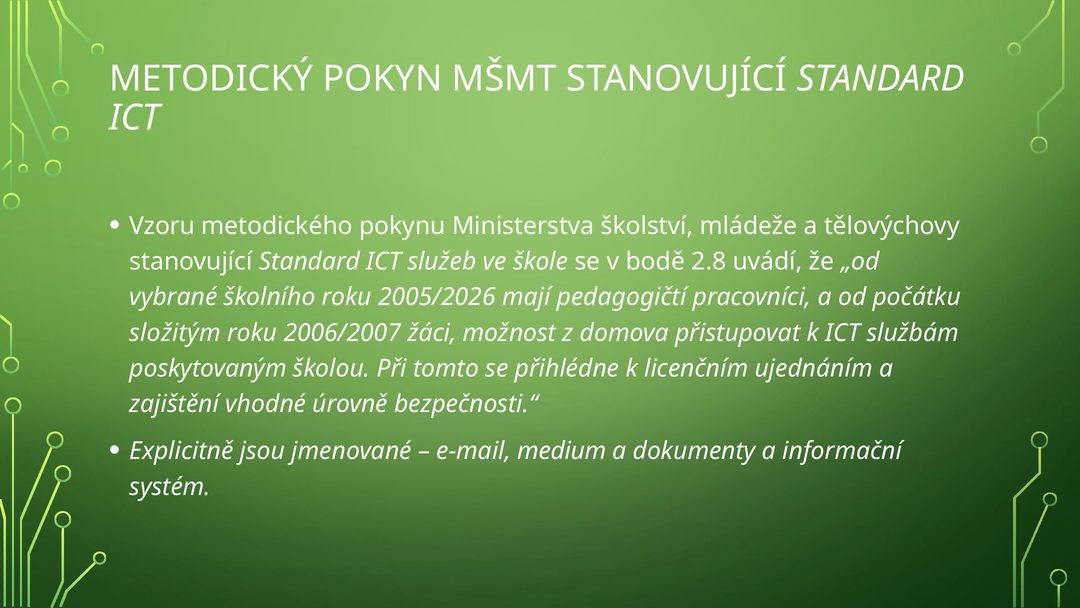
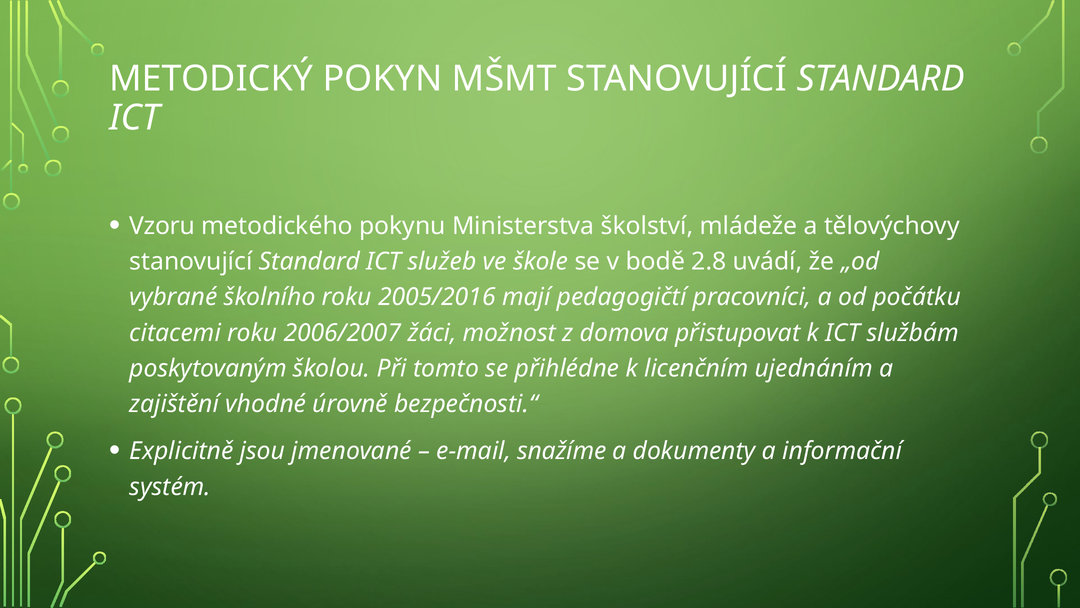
2005/2026: 2005/2026 -> 2005/2016 (437, 297)
složitým: složitým -> citacemi (175, 333)
medium: medium -> snažíme (562, 451)
